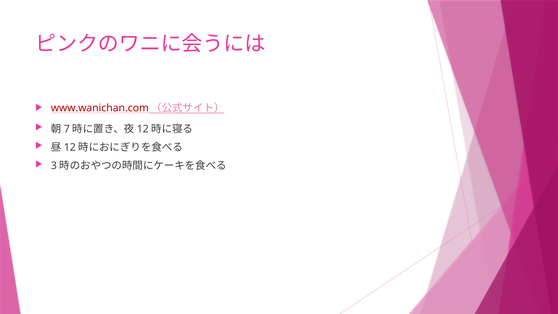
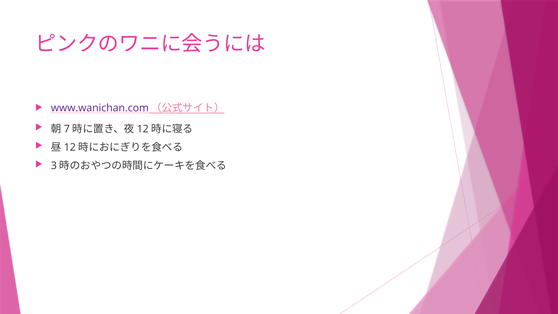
www.wanichan.com colour: red -> purple (100, 108)
